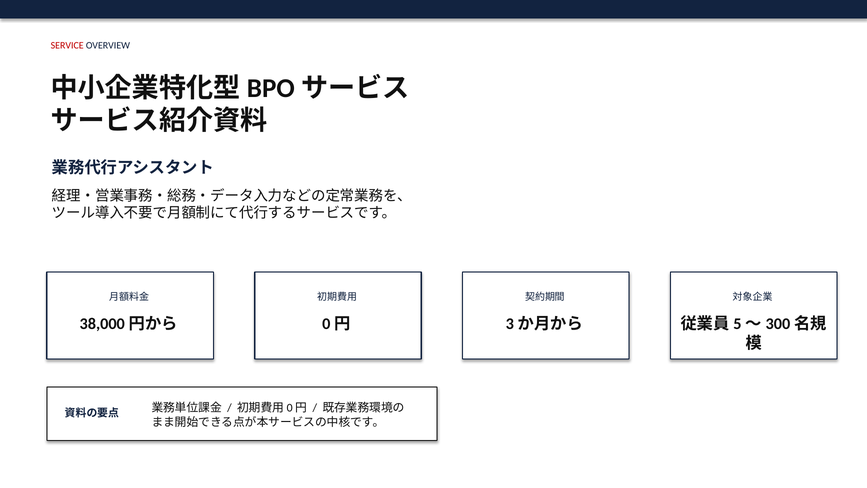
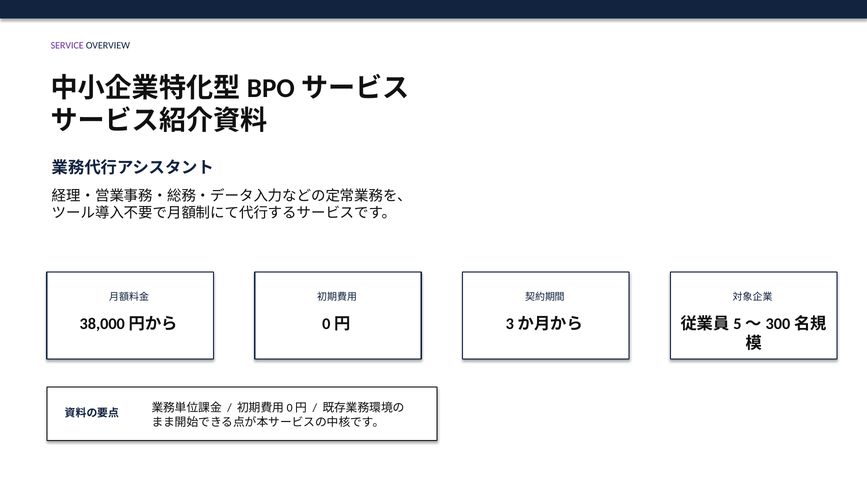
SERVICE colour: red -> purple (67, 46)
